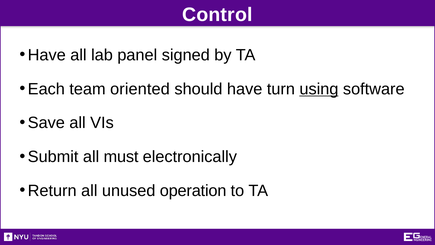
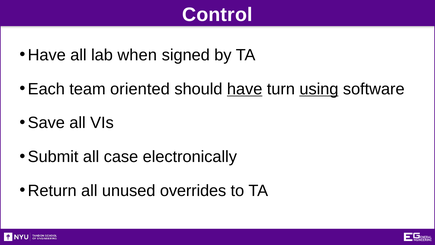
panel: panel -> when (137, 55)
have underline: none -> present (245, 89)
must: must -> case (121, 157)
operation: operation -> overrides (193, 191)
